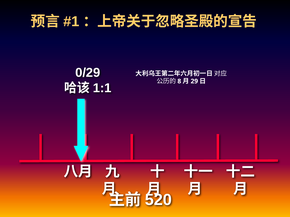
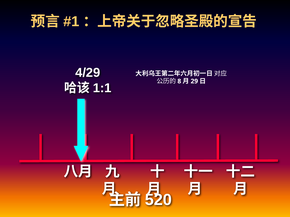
0/29: 0/29 -> 4/29 (88, 73)
